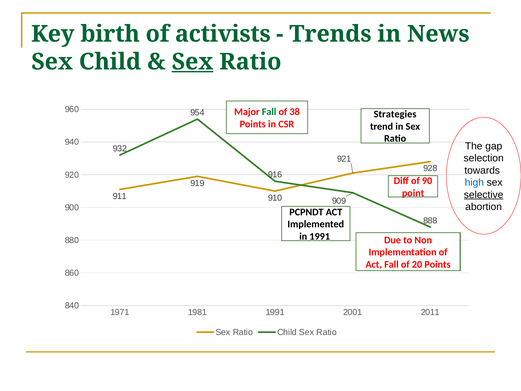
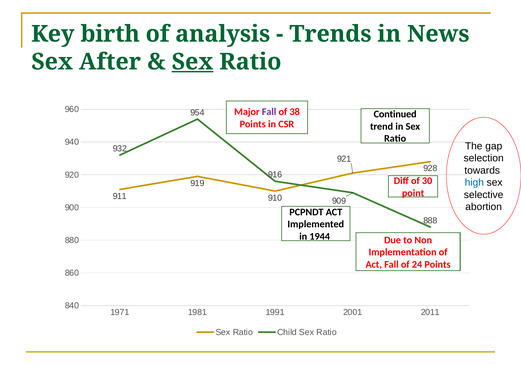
activists: activists -> analysis (223, 34)
Sex Child: Child -> After (110, 62)
Fall colour: green -> purple (269, 112)
Strategies: Strategies -> Continued (395, 114)
90: 90 -> 30 (427, 181)
selective underline: present -> none (484, 195)
in 1991: 1991 -> 1944 (320, 236)
20: 20 -> 24 (417, 264)
